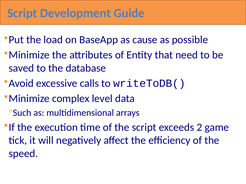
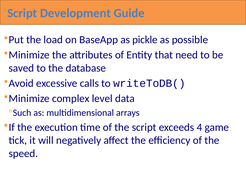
cause: cause -> pickle (145, 40)
2: 2 -> 4 (199, 128)
